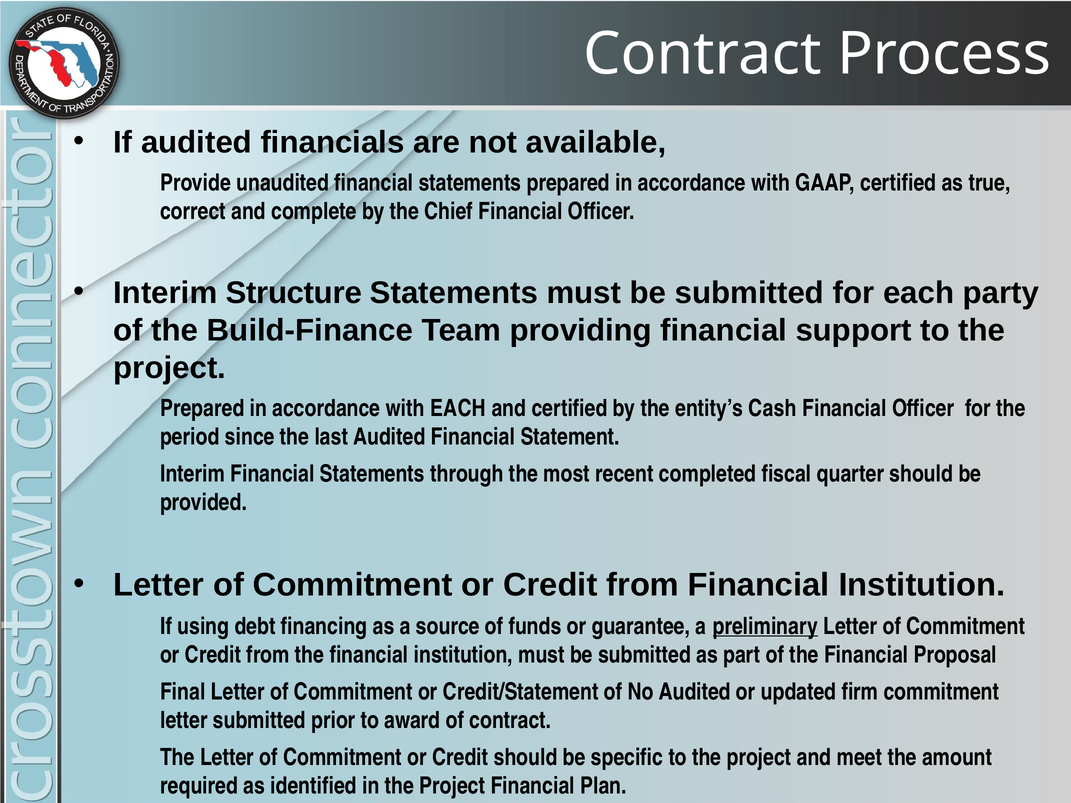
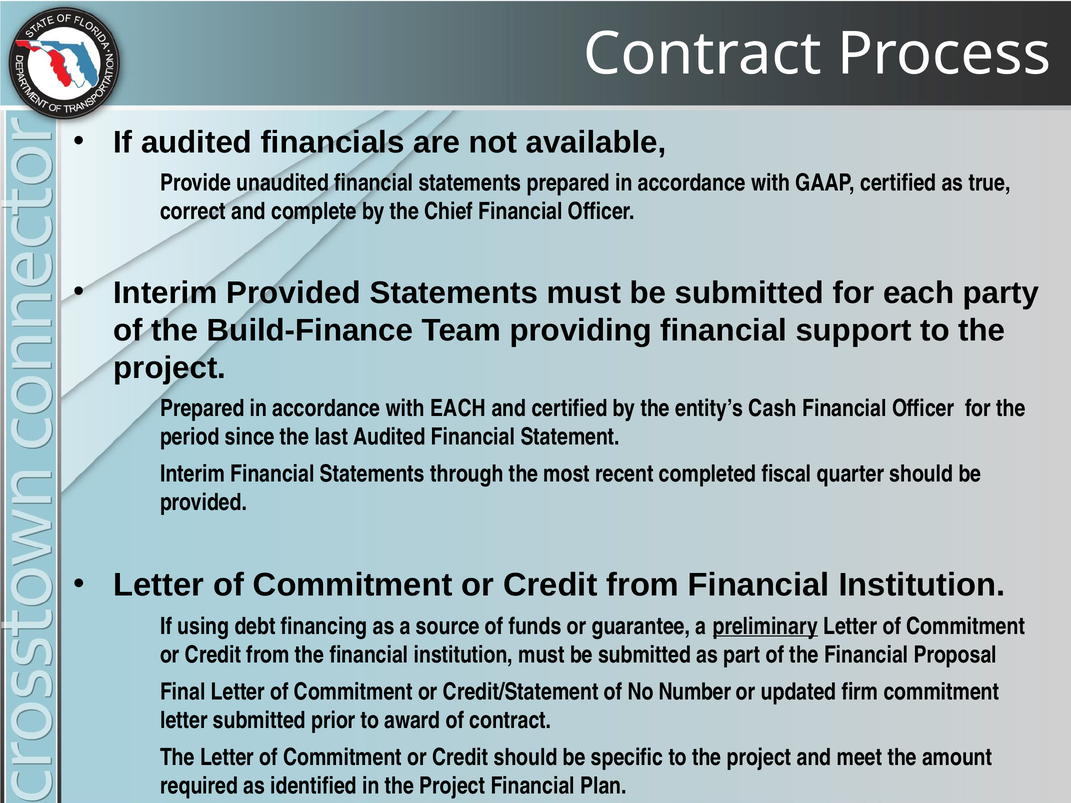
Interim Structure: Structure -> Provided (293, 293)
No Audited: Audited -> Number (695, 692)
